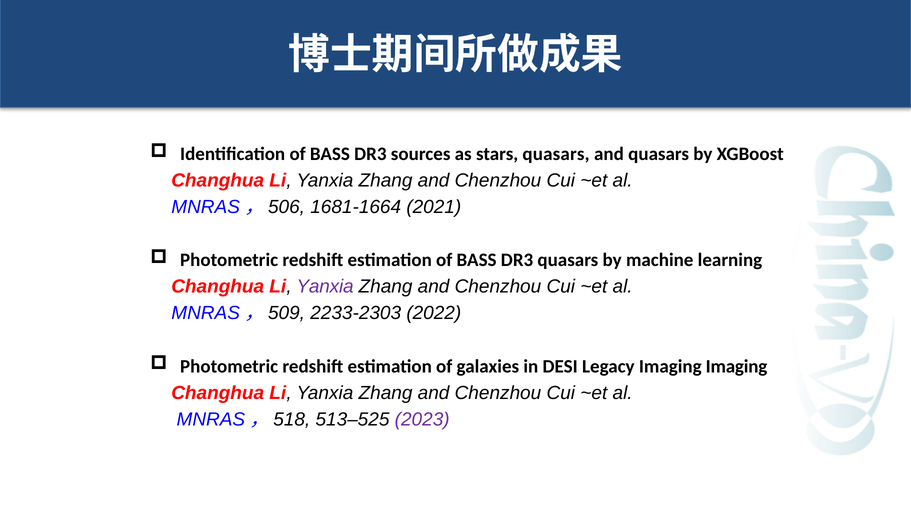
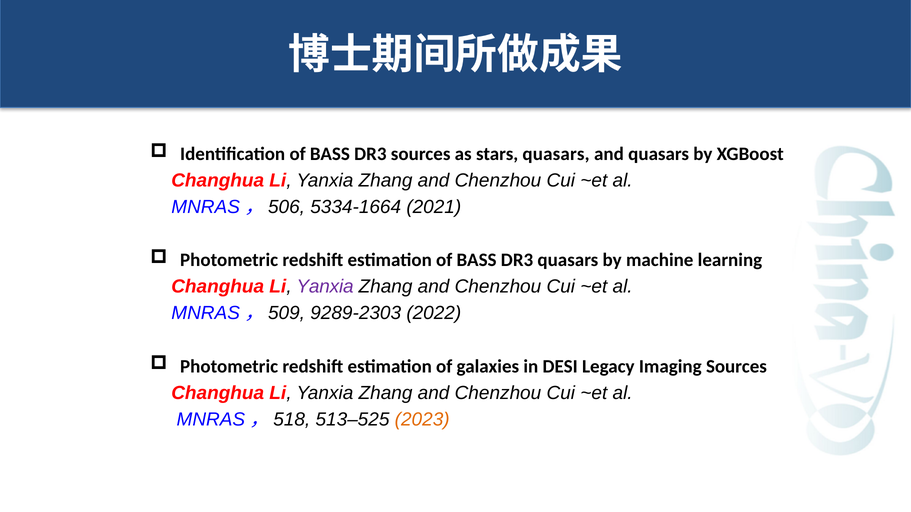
1681-1664: 1681-1664 -> 5334-1664 (356, 207)
2233-2303: 2233-2303 -> 9289-2303 (356, 313)
Imaging Imaging: Imaging -> Sources (736, 367)
2023 colour: purple -> orange (422, 420)
